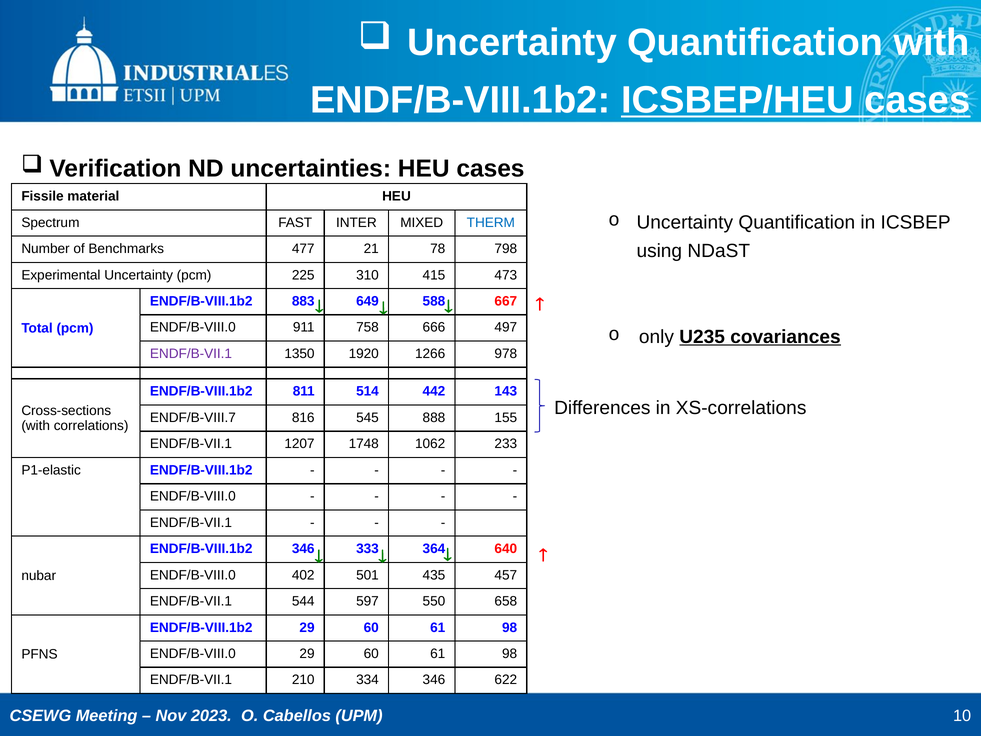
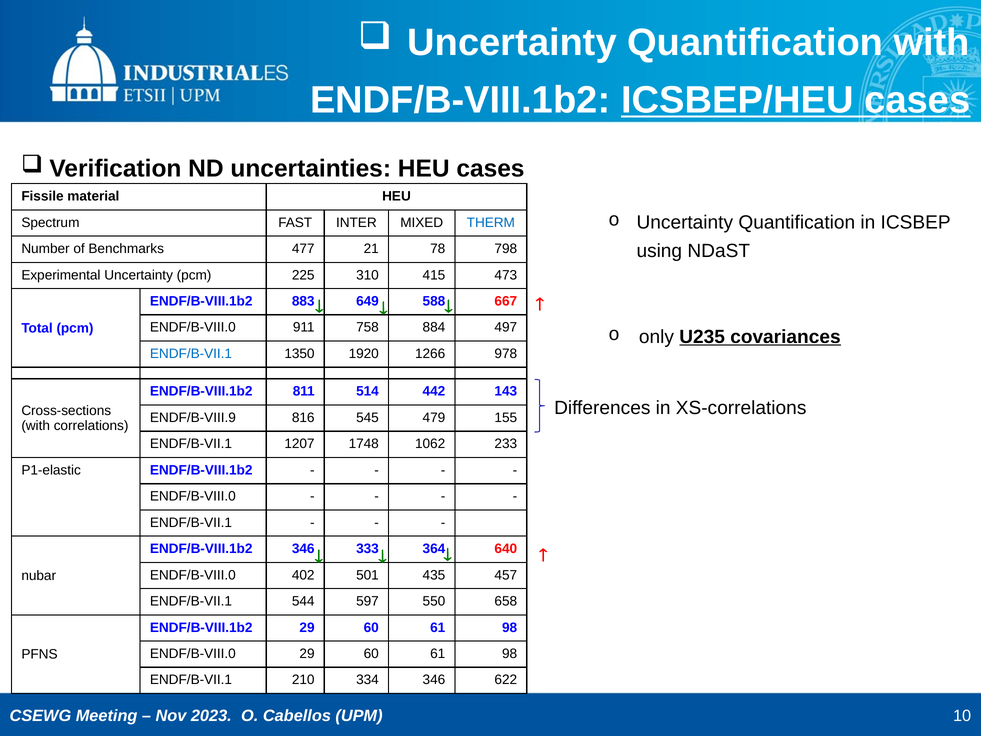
666: 666 -> 884 (434, 327)
ENDF/B-VII.1 colour: purple -> blue (191, 354)
ENDF/B-VIII.7: ENDF/B-VIII.7 -> ENDF/B-VIII.9 (193, 418)
888: 888 -> 479 (434, 418)
